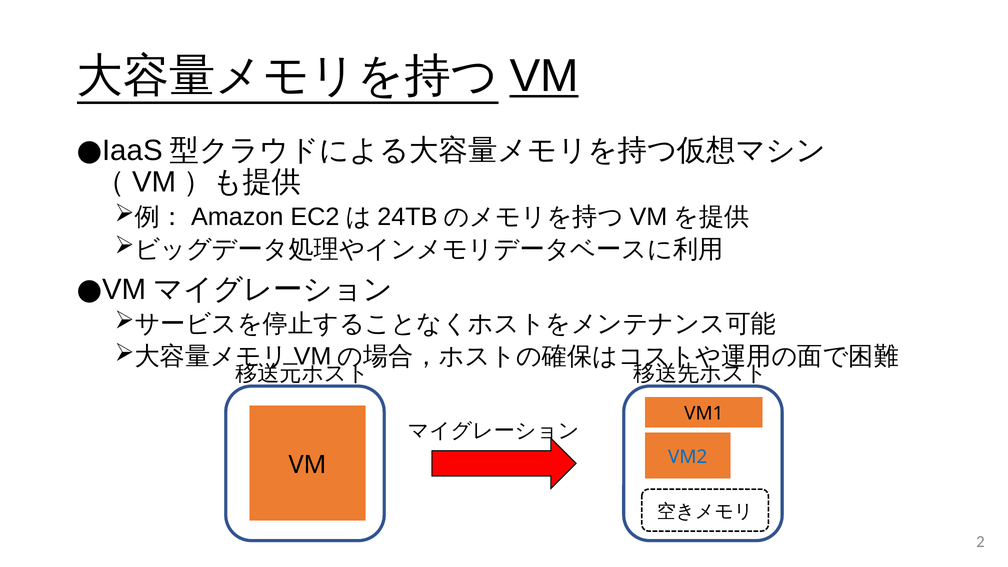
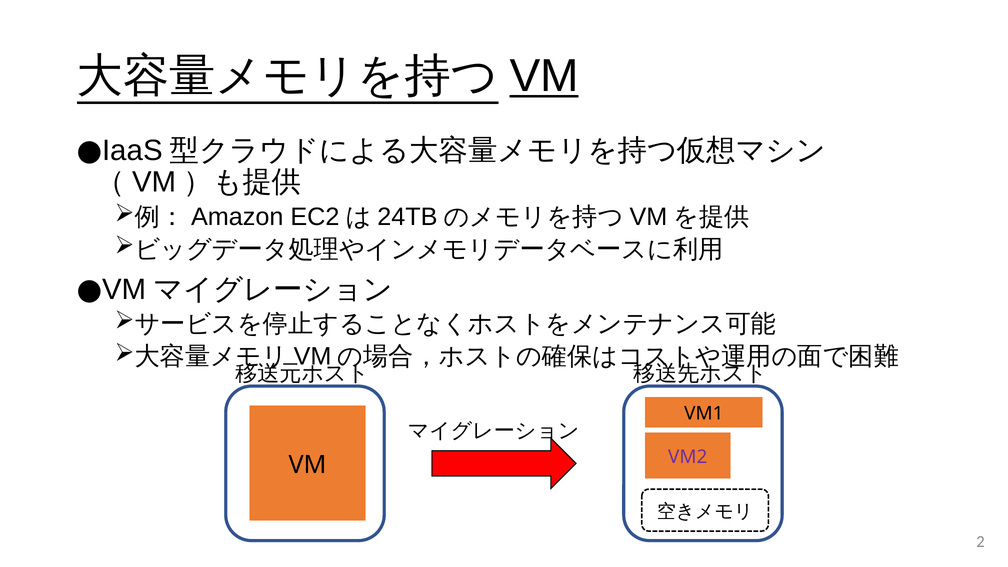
VM2 colour: blue -> purple (688, 457)
